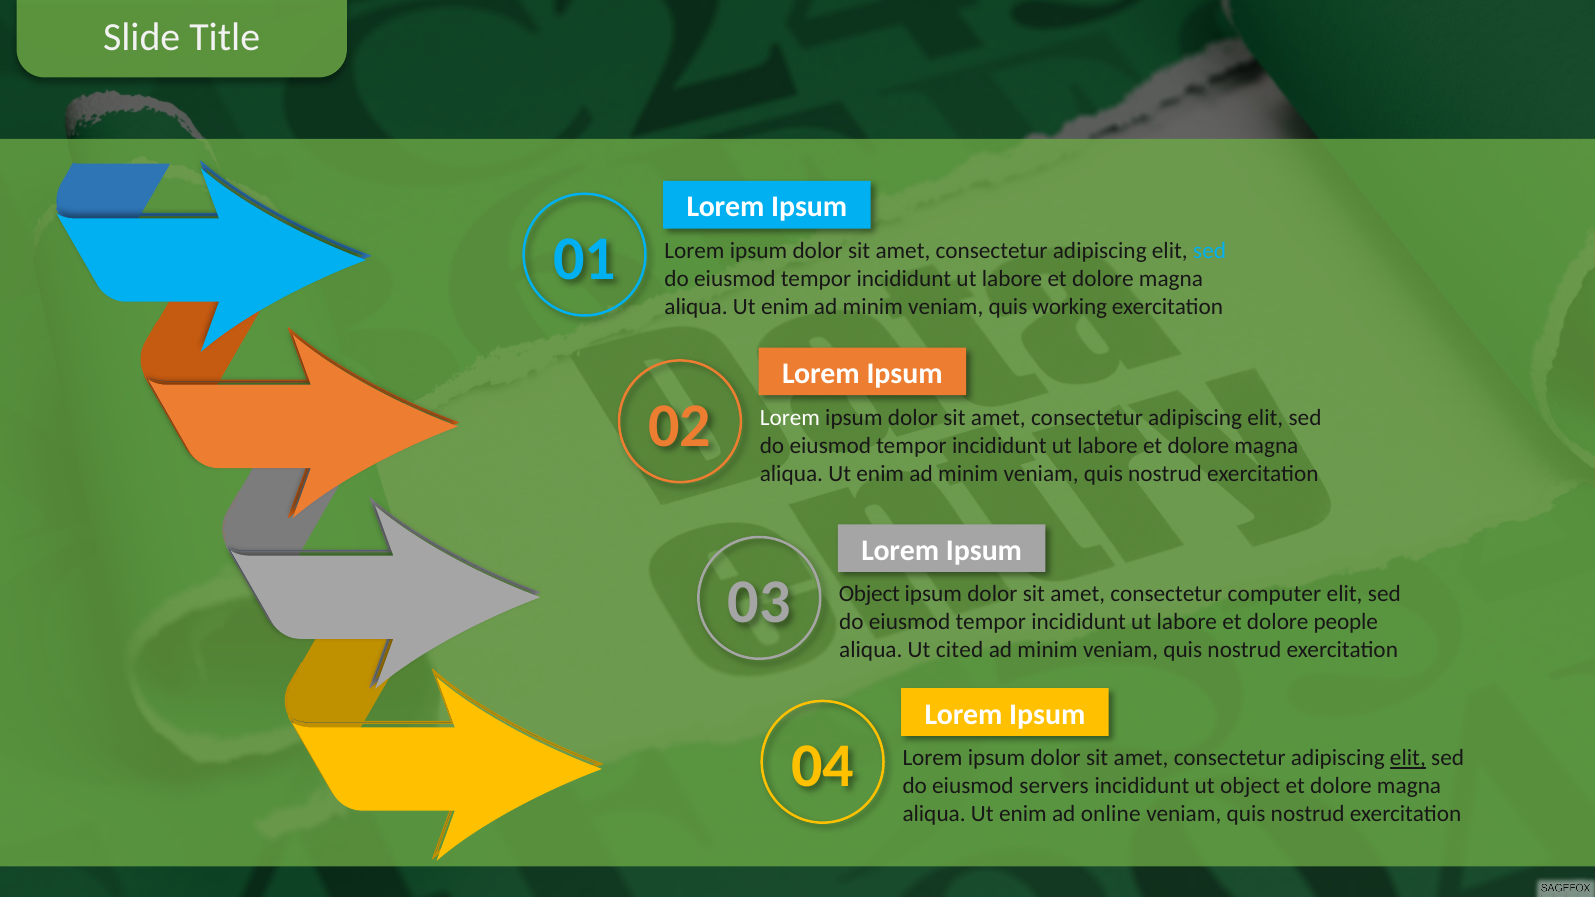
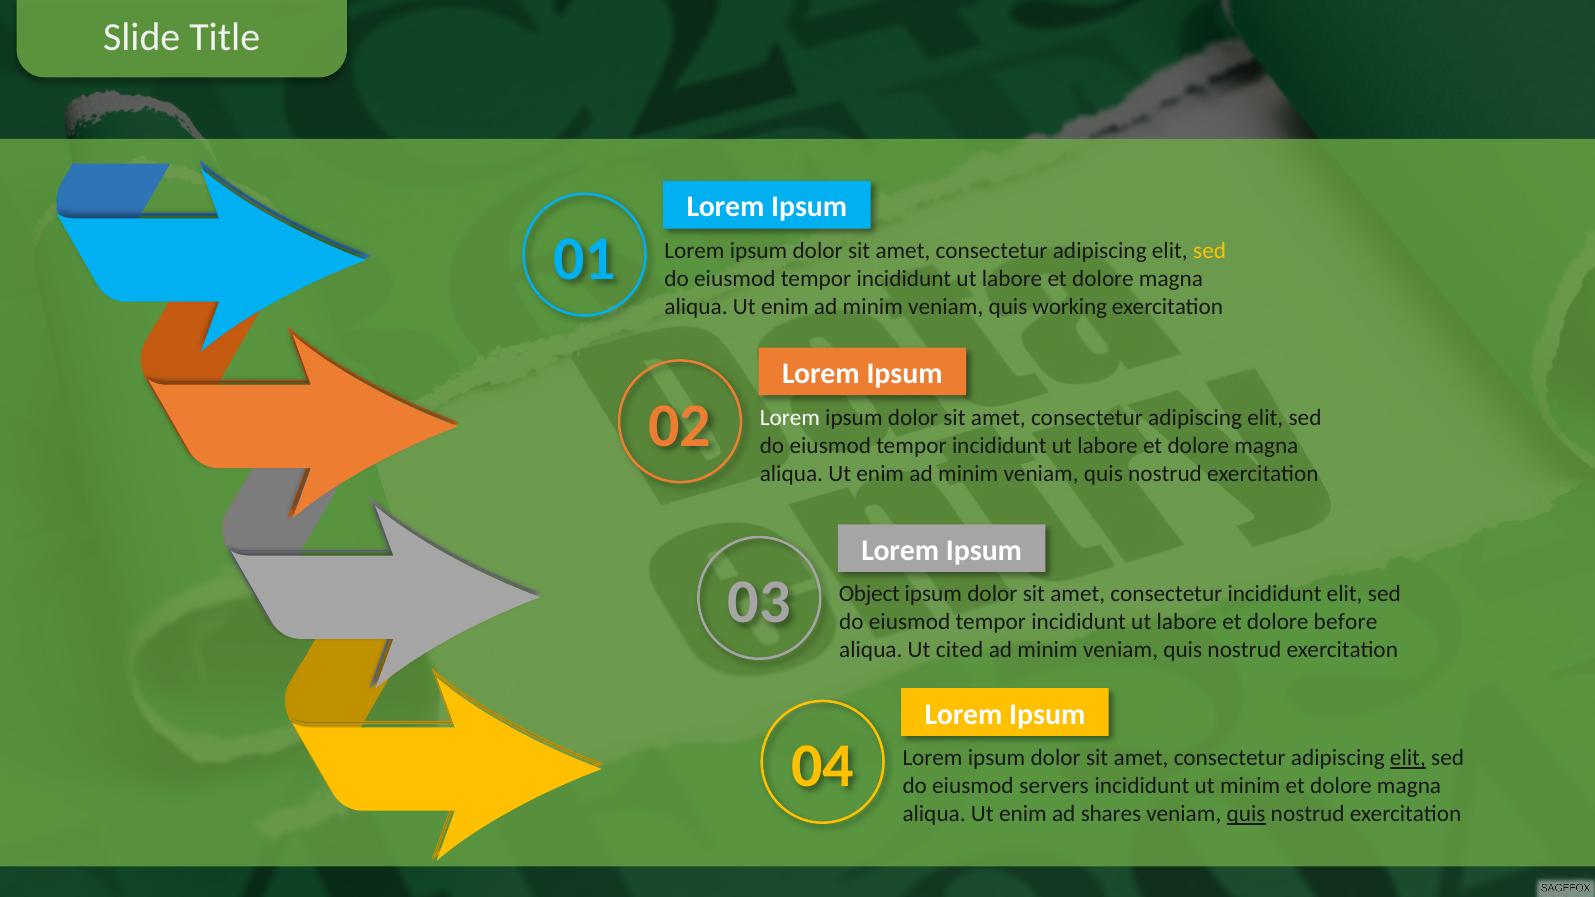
sed colour: light blue -> yellow (1210, 251)
consectetur computer: computer -> incididunt (1275, 594)
people: people -> before (1346, 622)
ut object: object -> minim (1250, 786)
online: online -> shares (1111, 814)
quis underline: none -> present (1246, 814)
